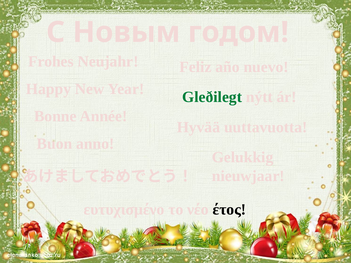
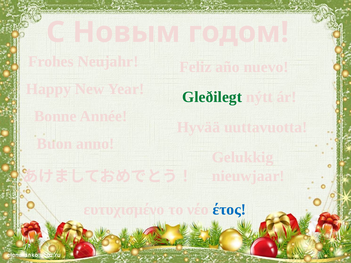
έτος colour: black -> blue (229, 210)
